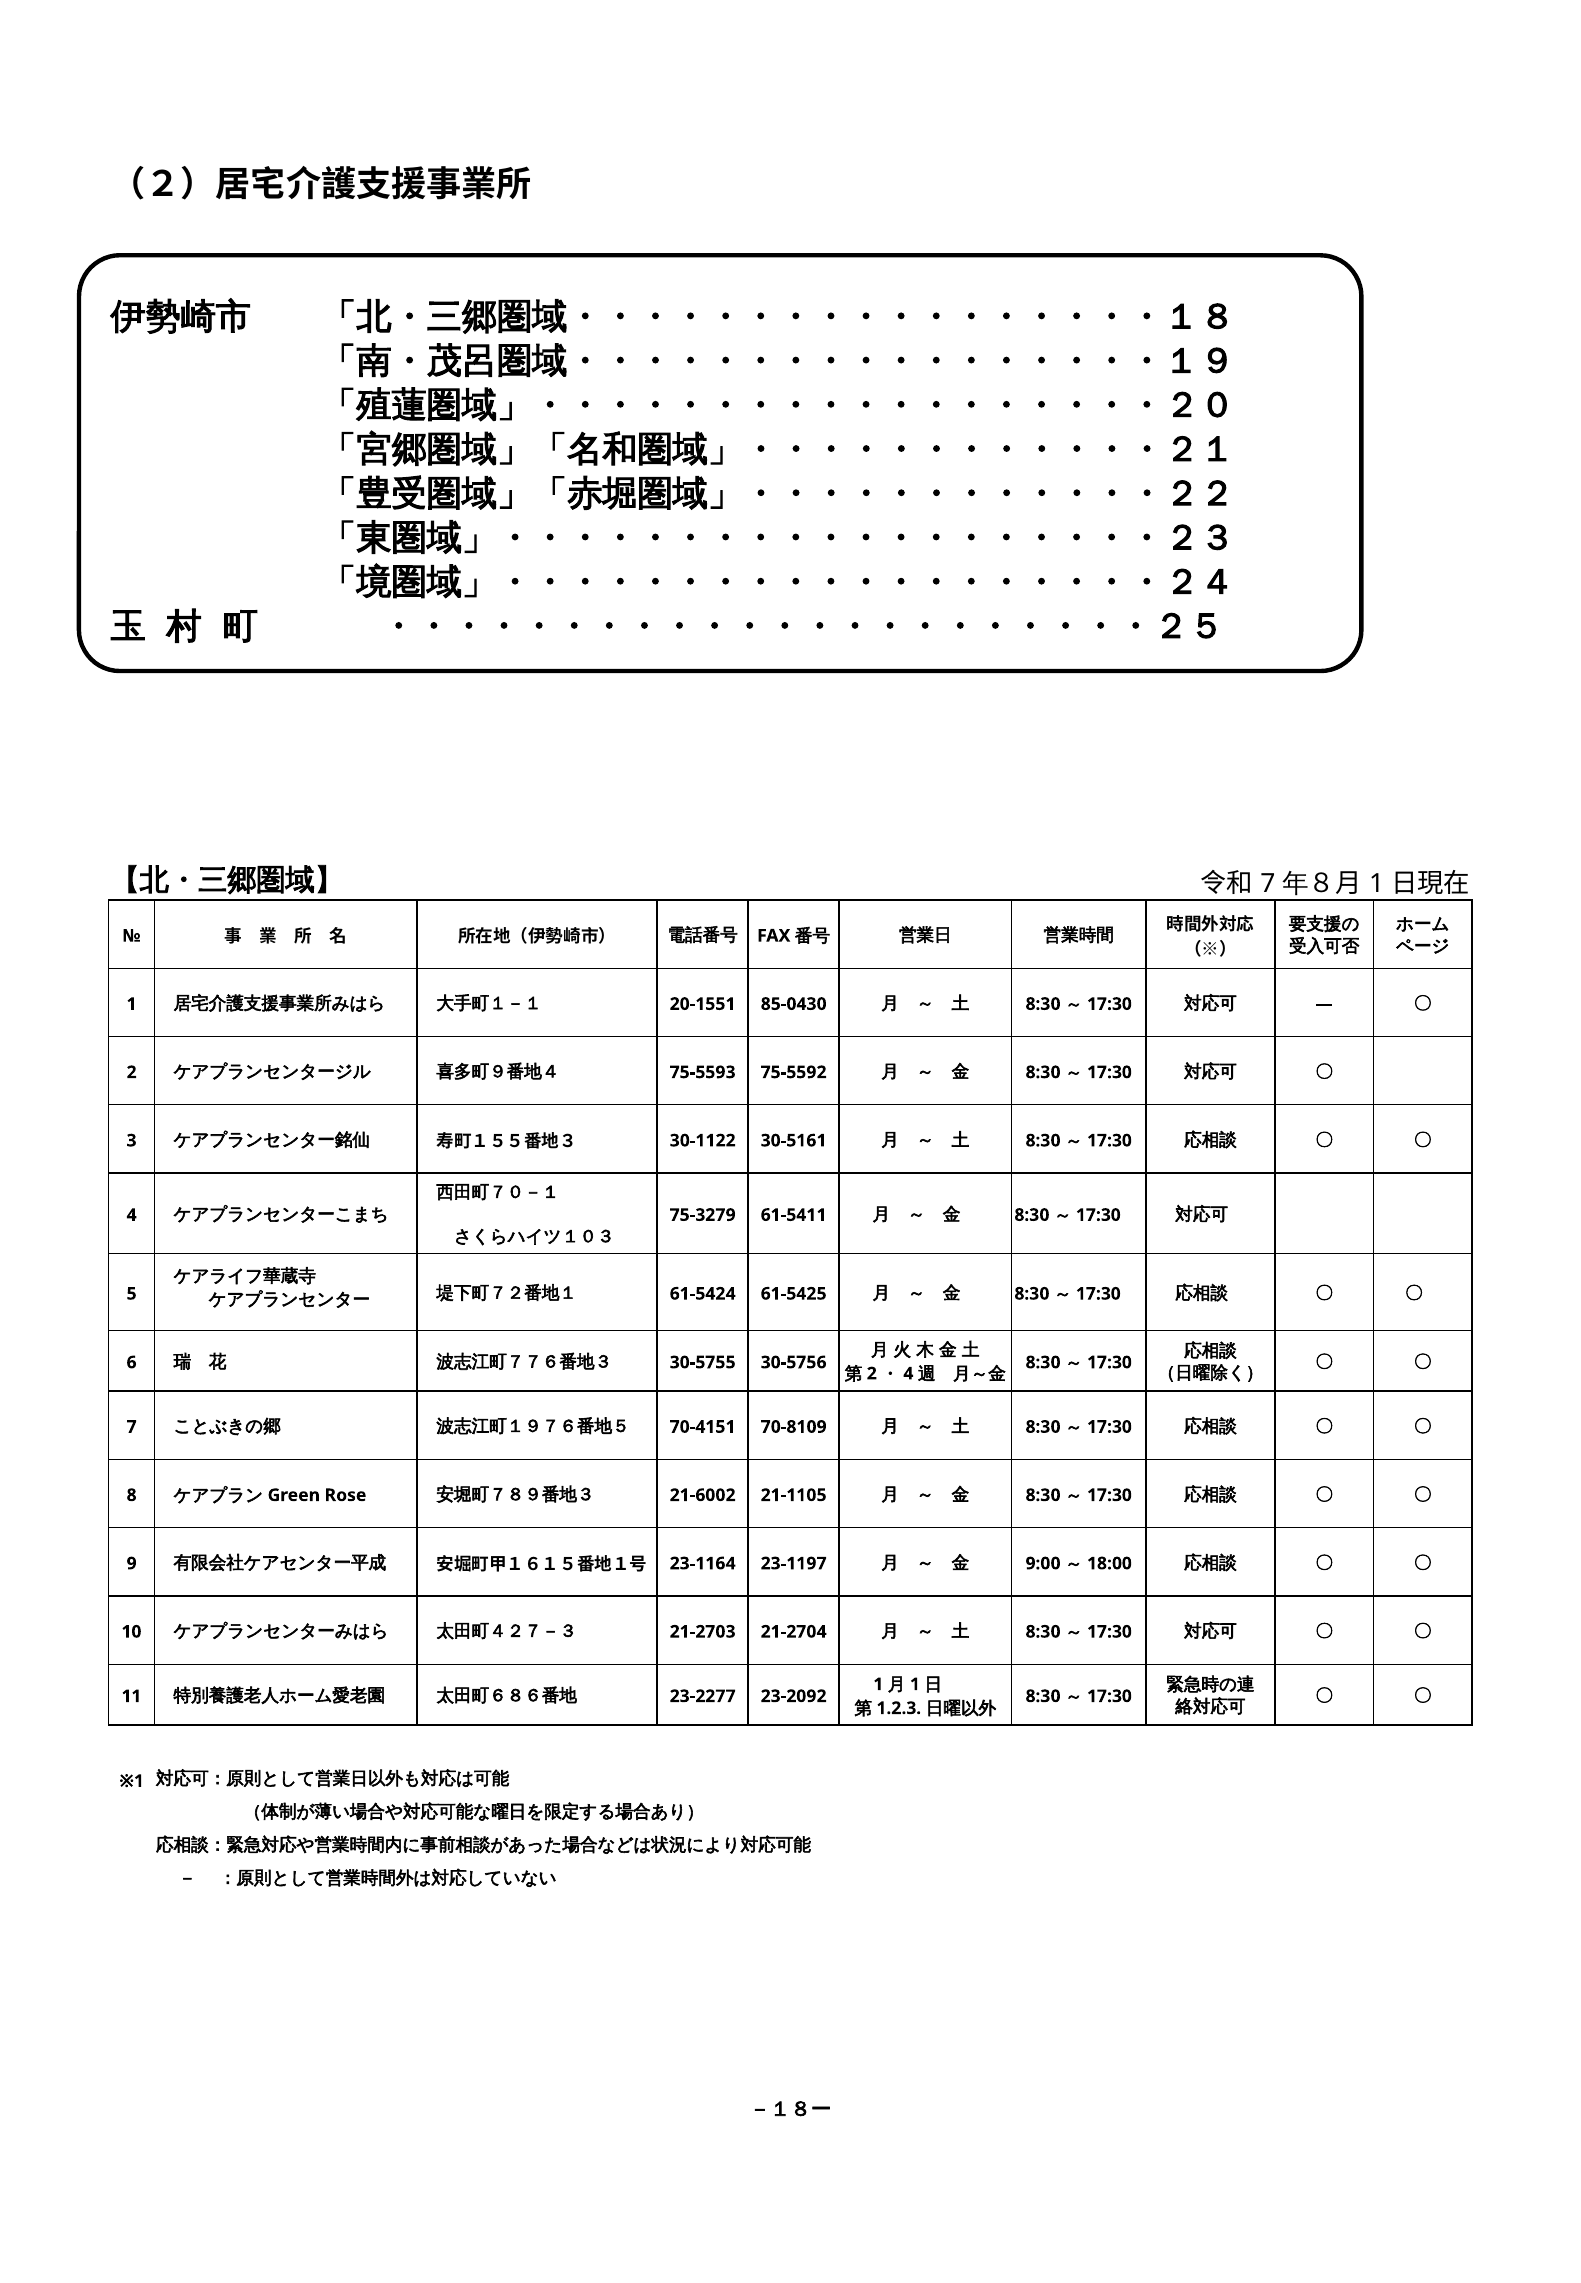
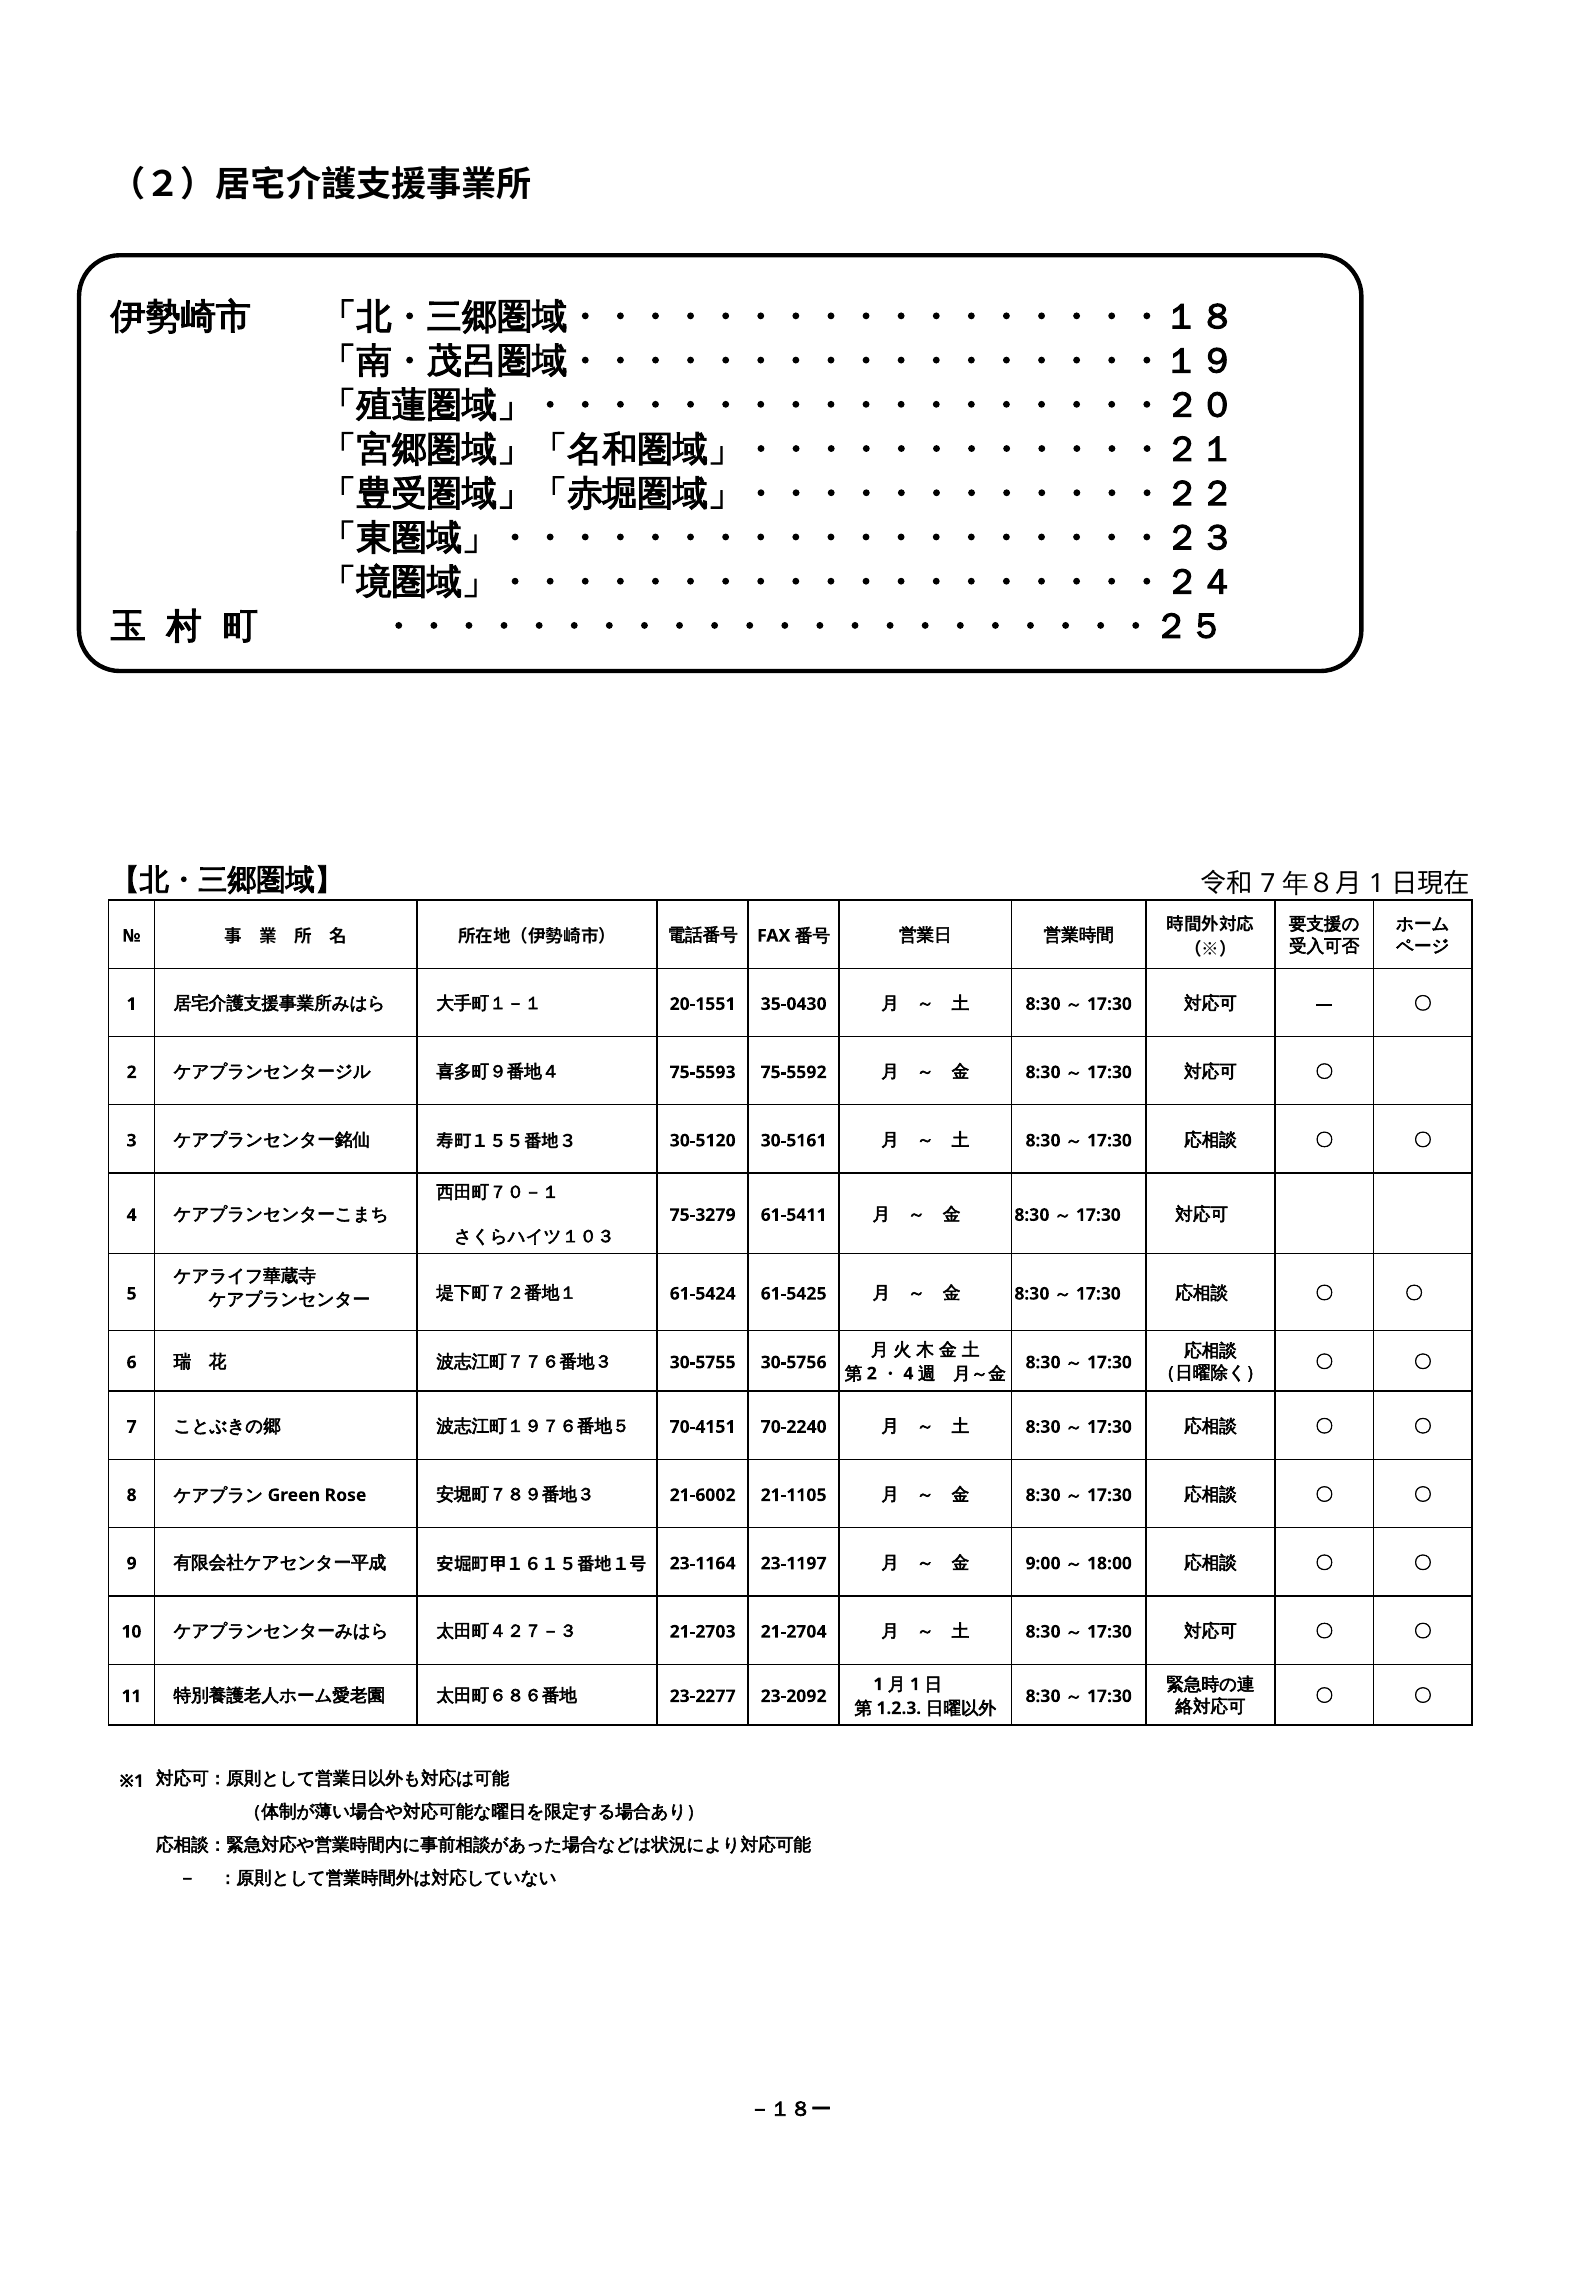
85-0430: 85-0430 -> 35-0430 (794, 1004)
30-1122: 30-1122 -> 30-5120 (703, 1141)
70-8109: 70-8109 -> 70-2240 (794, 1427)
